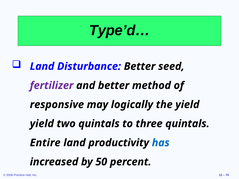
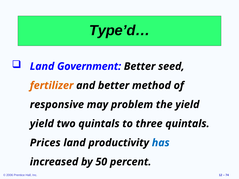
Disturbance: Disturbance -> Government (89, 66)
fertilizer colour: purple -> orange (52, 86)
logically: logically -> problem (132, 105)
Entire: Entire -> Prices (45, 143)
